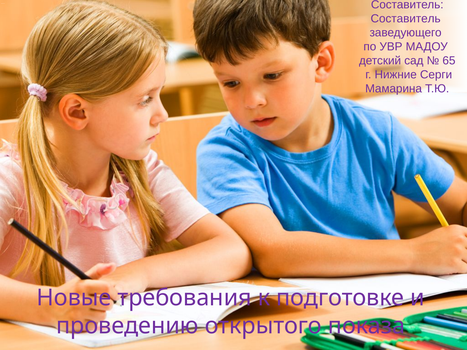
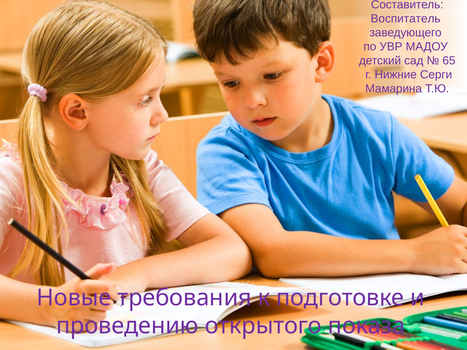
Составитель: Составитель -> Воспитатель (406, 19)
